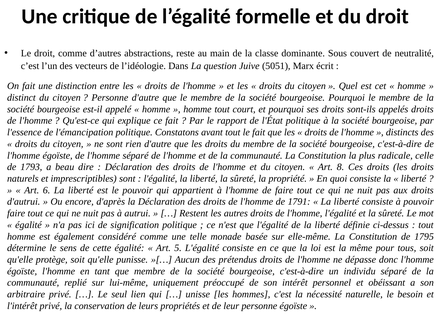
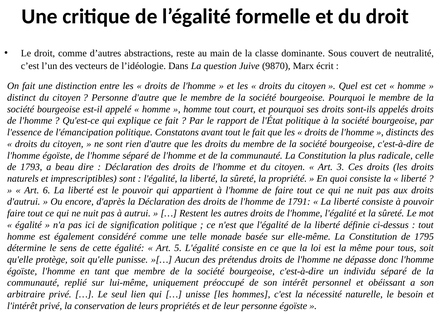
5051: 5051 -> 9870 (276, 66)
8: 8 -> 3 (340, 167)
